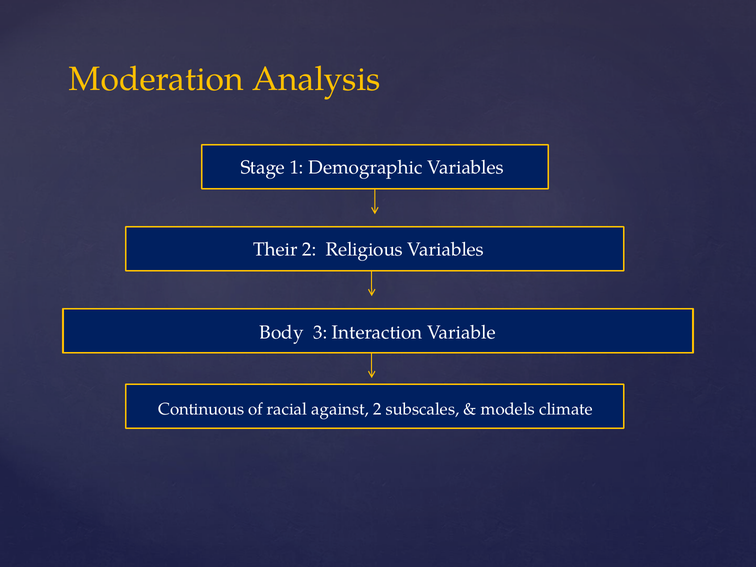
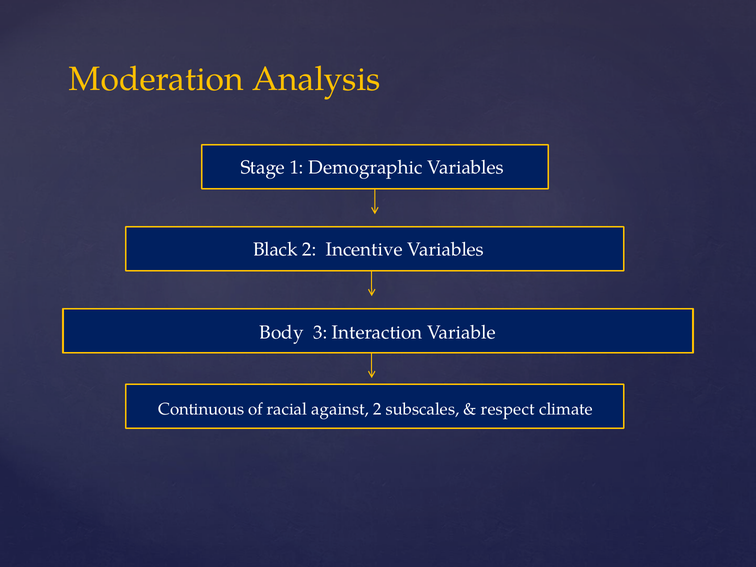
Their: Their -> Black (275, 250)
Religious: Religious -> Incentive (364, 250)
models: models -> respect (508, 409)
